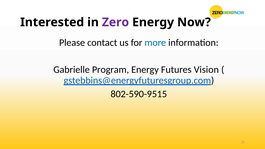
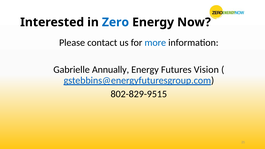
Zero colour: purple -> blue (115, 22)
Program: Program -> Annually (111, 70)
802-590-9515: 802-590-9515 -> 802-829-9515 (139, 94)
